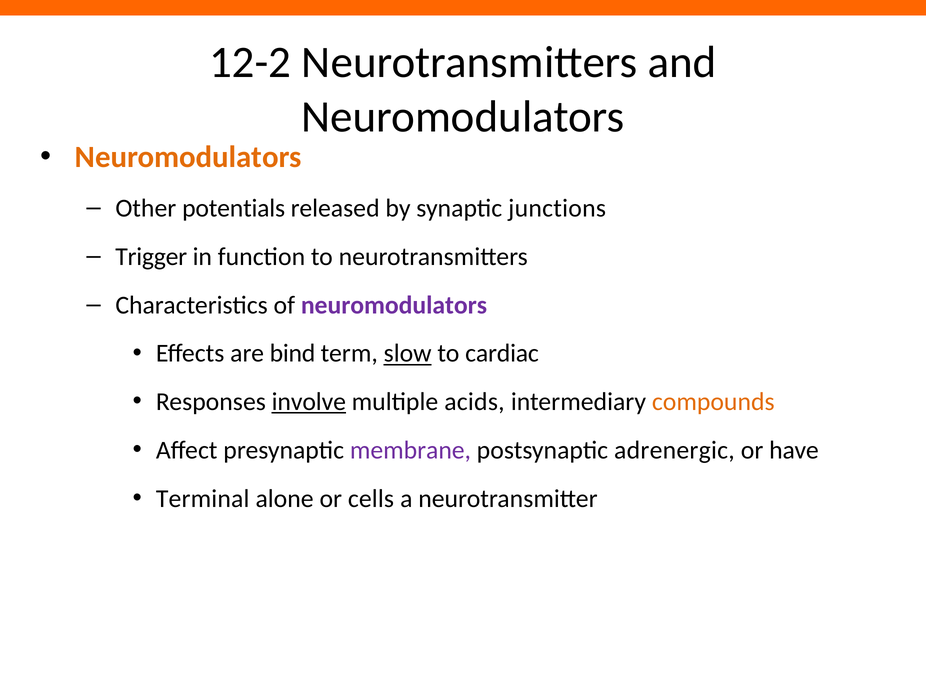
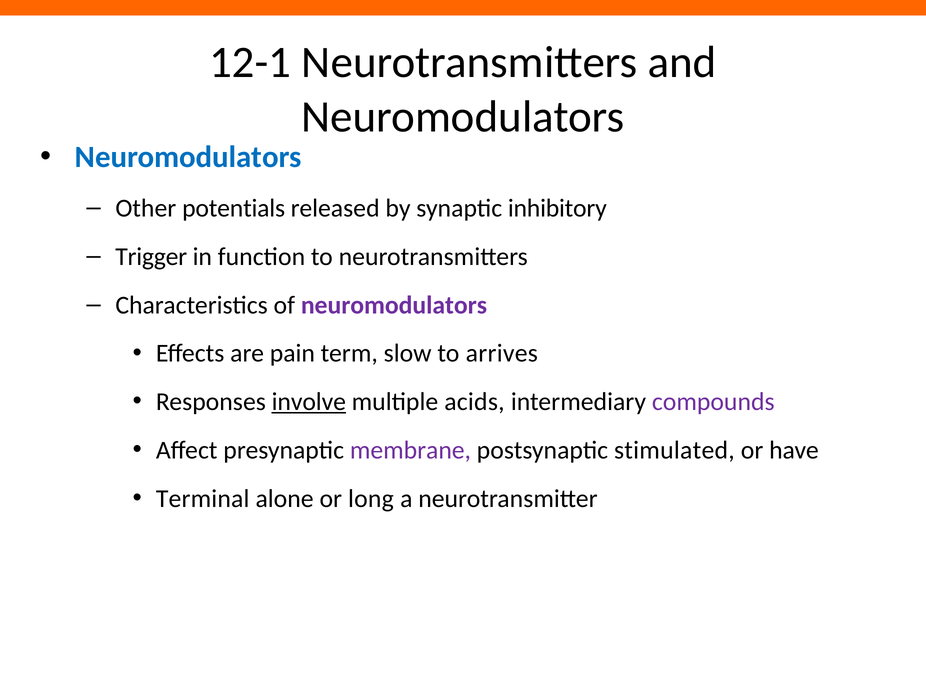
12-2: 12-2 -> 12-1 (250, 63)
Neuromodulators colour: orange -> blue (188, 157)
junctions: junctions -> inhibitory (557, 208)
bind: bind -> pain (292, 353)
slow underline: present -> none (408, 353)
cardiac: cardiac -> arrives (502, 353)
compounds colour: orange -> purple (713, 402)
adrenergic: adrenergic -> stimulated (674, 450)
cells: cells -> long (371, 498)
